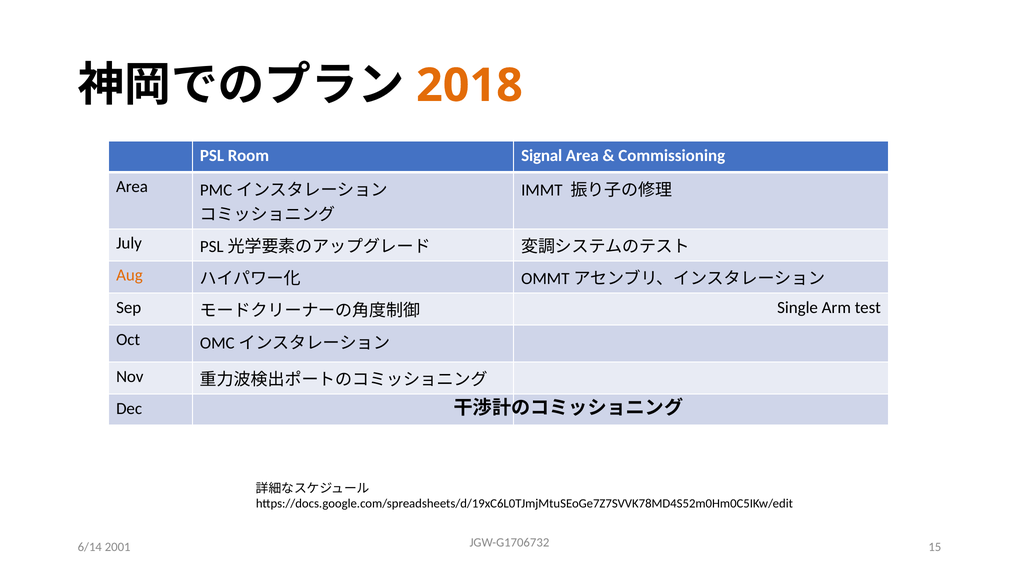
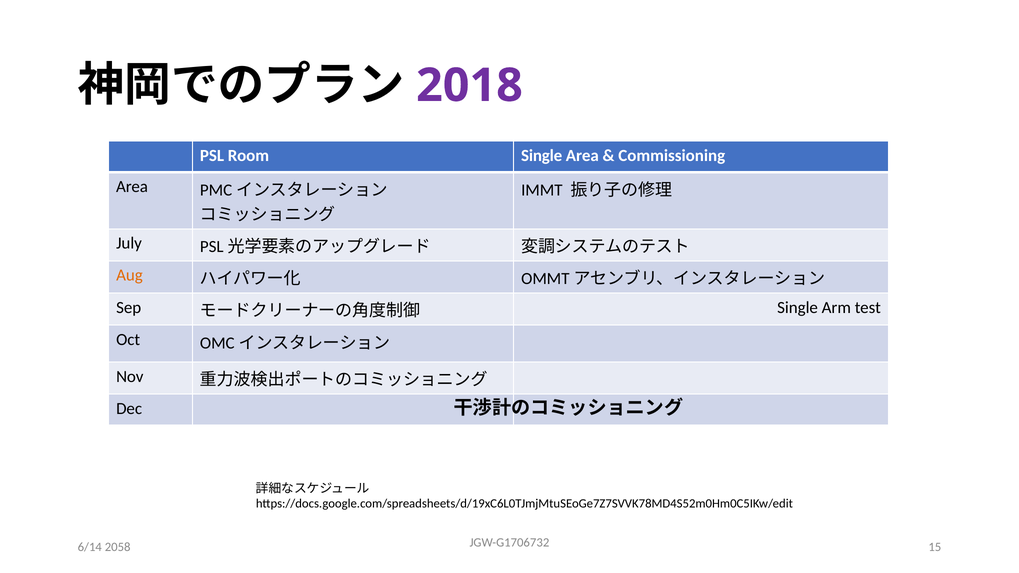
2018 colour: orange -> purple (469, 86)
Room Signal: Signal -> Single (542, 156)
2001: 2001 -> 2058 (118, 547)
